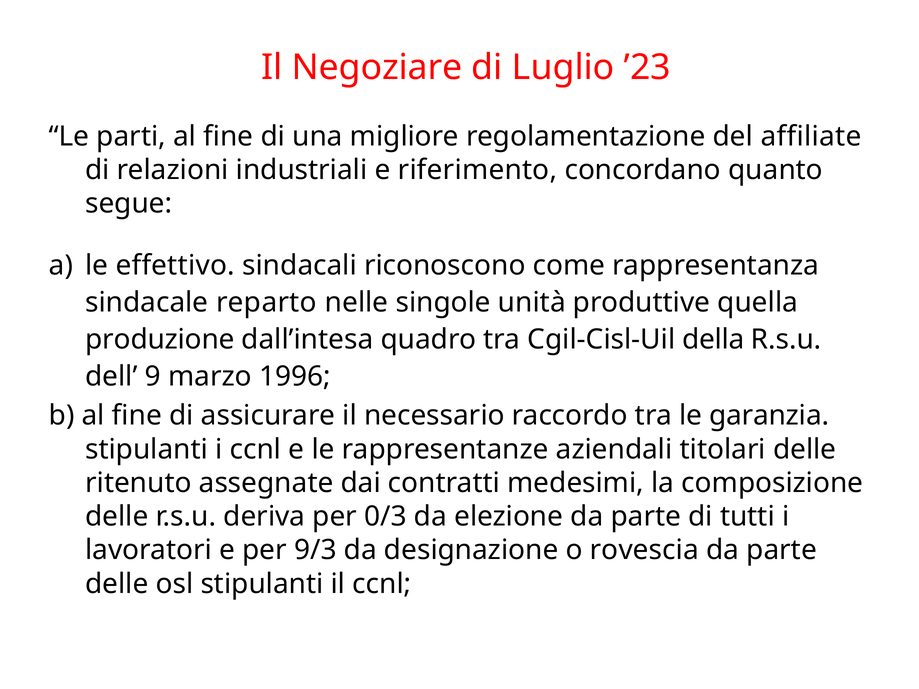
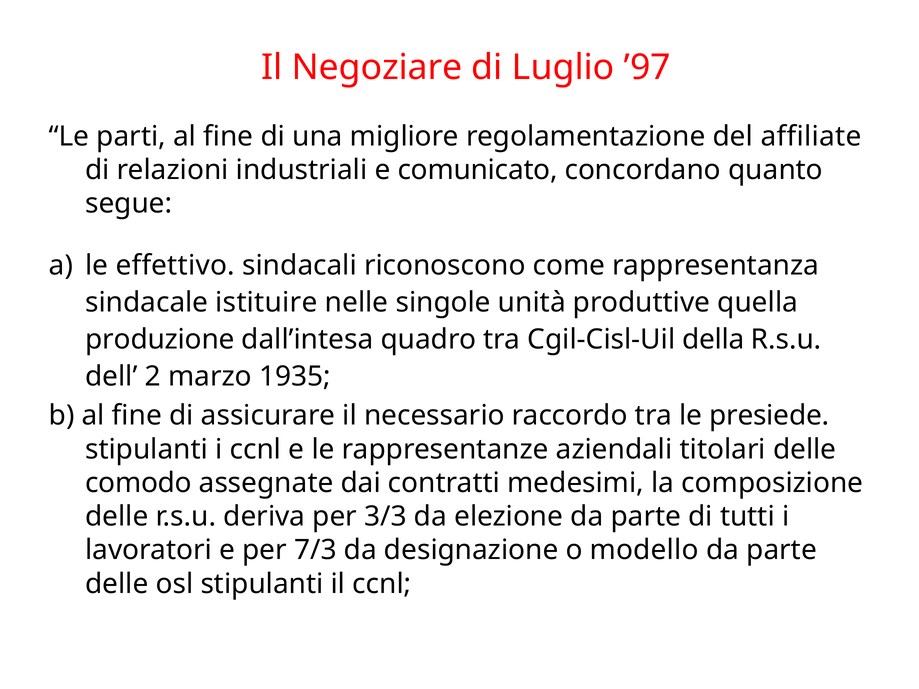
’23: ’23 -> ’97 (647, 67)
riferimento: riferimento -> comunicato (478, 170)
reparto: reparto -> istituire (266, 302)
9: 9 -> 2 (153, 376)
1996: 1996 -> 1935 (295, 376)
garanzia: garanzia -> presiede (769, 416)
ritenuto: ritenuto -> comodo (139, 483)
0/3: 0/3 -> 3/3 (386, 517)
9/3: 9/3 -> 7/3 (315, 550)
rovescia: rovescia -> modello (644, 550)
